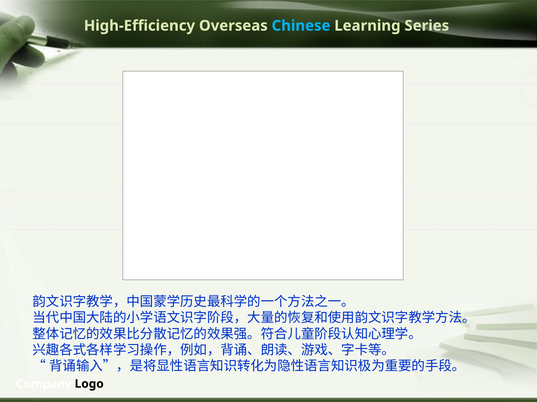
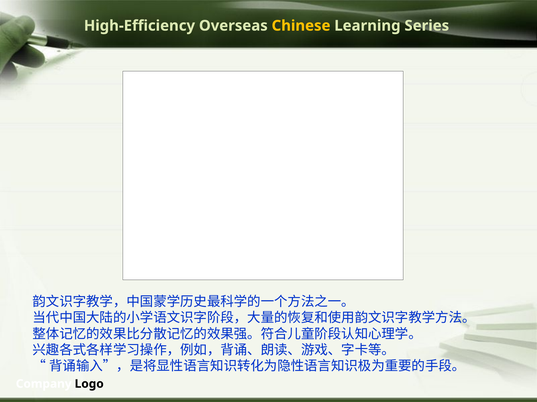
Chinese colour: light blue -> yellow (301, 26)
